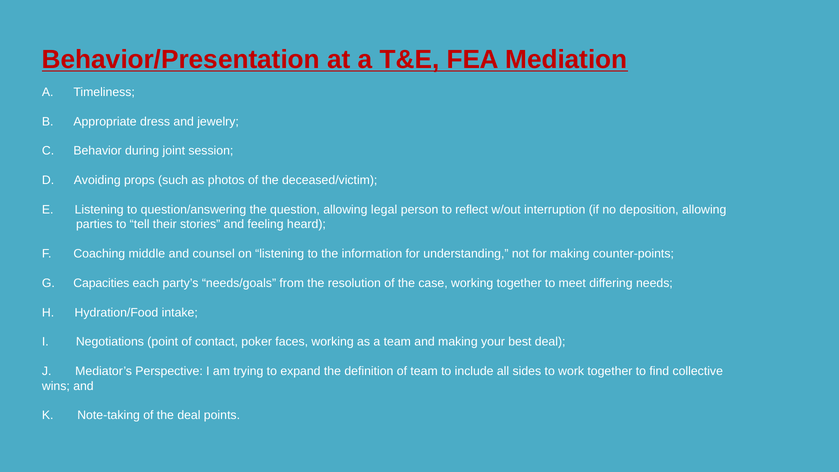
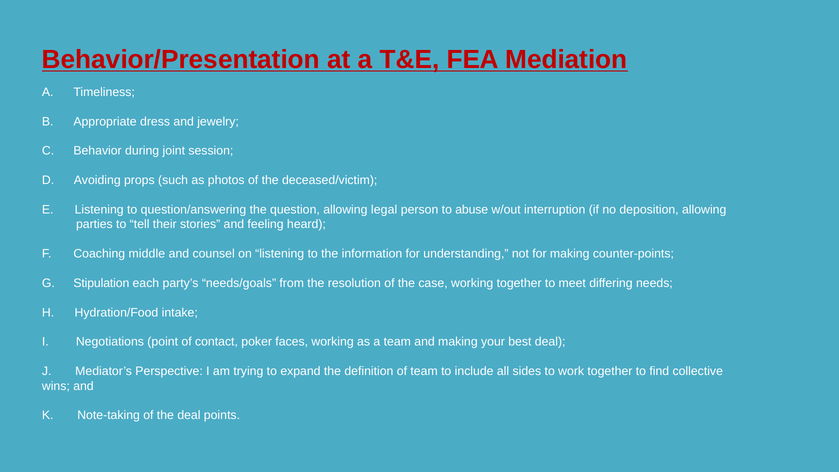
reflect: reflect -> abuse (472, 210)
Capacities: Capacities -> Stipulation (101, 283)
